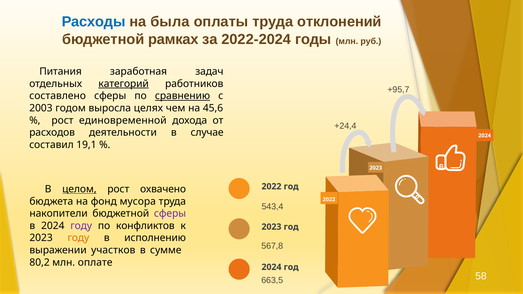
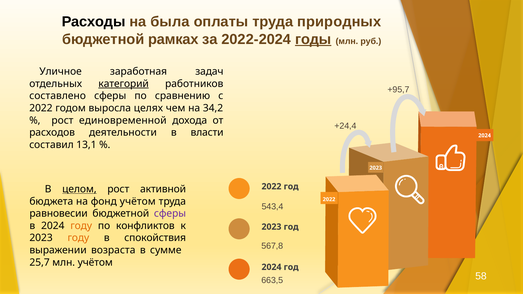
Расходы colour: blue -> black (94, 22)
отклонений: отклонений -> природных (339, 22)
годы underline: none -> present (313, 39)
Питания: Питания -> Уличное (61, 72)
сравнению underline: present -> none (183, 96)
2003: 2003 -> 2022 (41, 108)
45,6: 45,6 -> 34,2 (213, 108)
случае: случае -> власти (207, 133)
19,1: 19,1 -> 13,1 (86, 145)
охвачено: охвачено -> активной (163, 189)
фонд мусора: мусора -> учётом (138, 201)
накопители: накопители -> равновесии (59, 214)
году colour: purple -> orange (81, 226)
исполнению: исполнению -> спокойствия (155, 238)
участков: участков -> возраста (113, 250)
80,2: 80,2 -> 25,7 (40, 263)
млн оплате: оплате -> учётом (95, 263)
